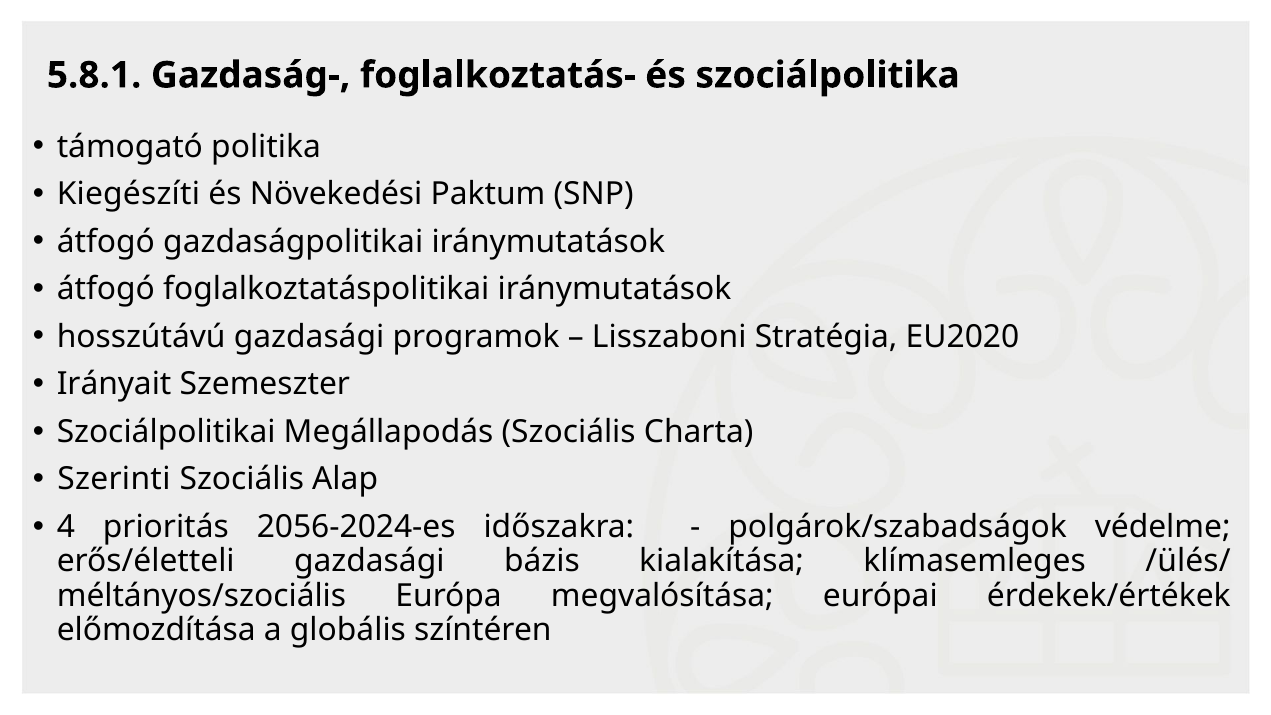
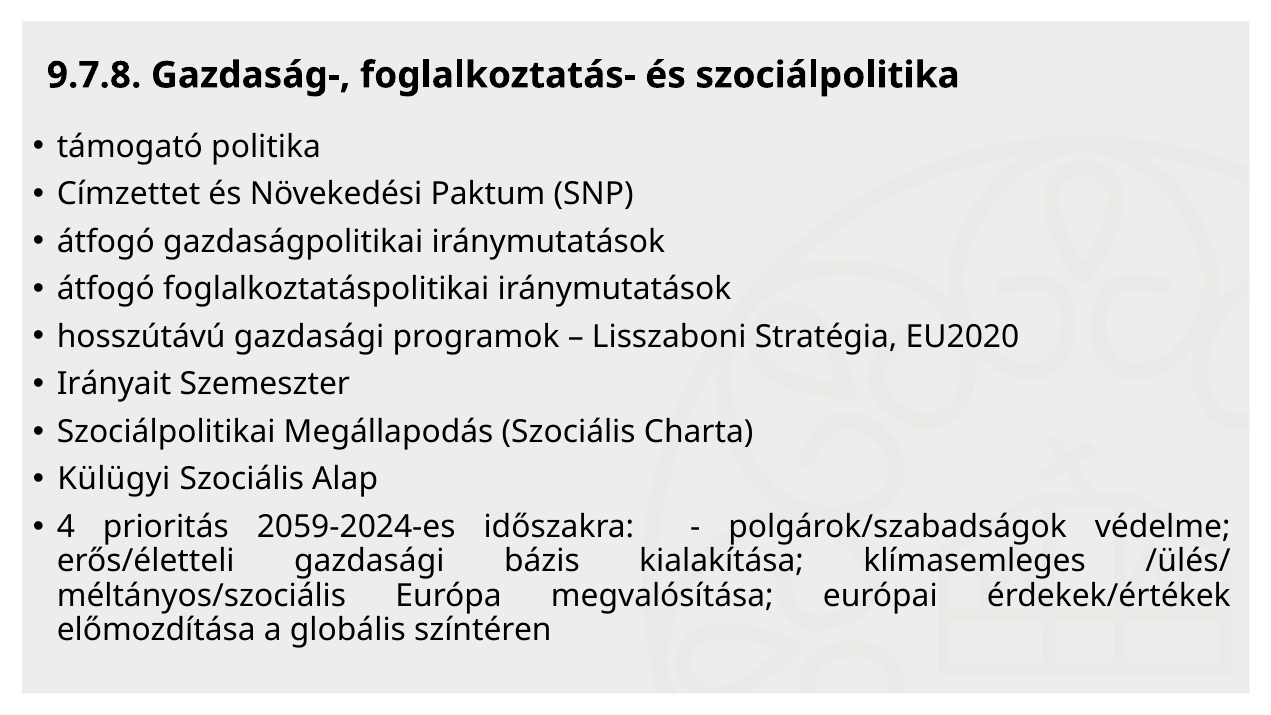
5.8.1: 5.8.1 -> 9.7.8 (94, 75)
Kiegészíti: Kiegészíti -> Címzettet (129, 194)
Szerinti: Szerinti -> Külügyi (114, 479)
2056-2024-es: 2056-2024-es -> 2059-2024-es (356, 527)
